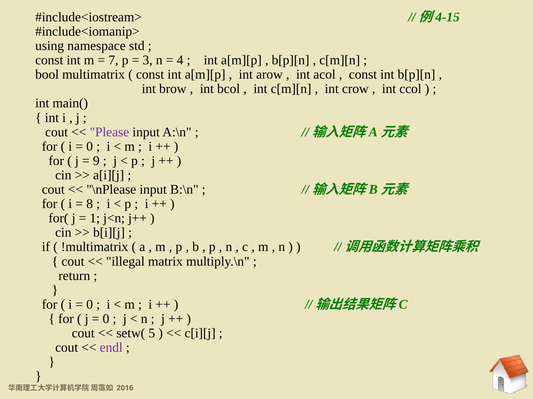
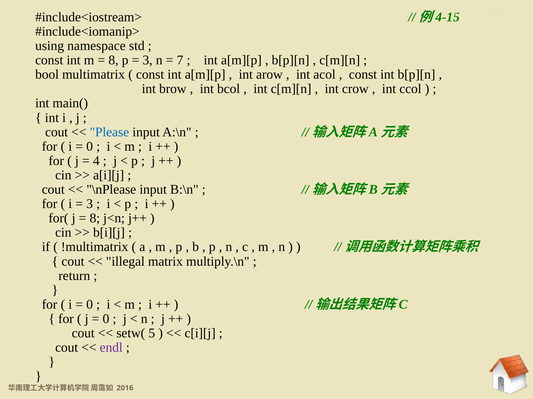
7: 7 -> 8 (113, 60)
4: 4 -> 7 (180, 60)
Please colour: purple -> blue (109, 132)
9: 9 -> 4 (96, 161)
8: 8 -> 3 (90, 204)
1: 1 -> 8 (95, 219)
